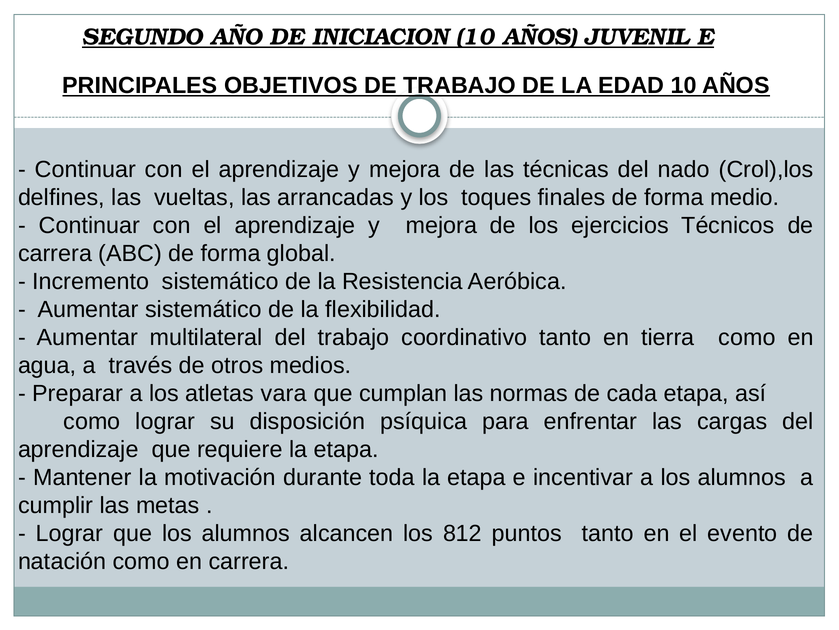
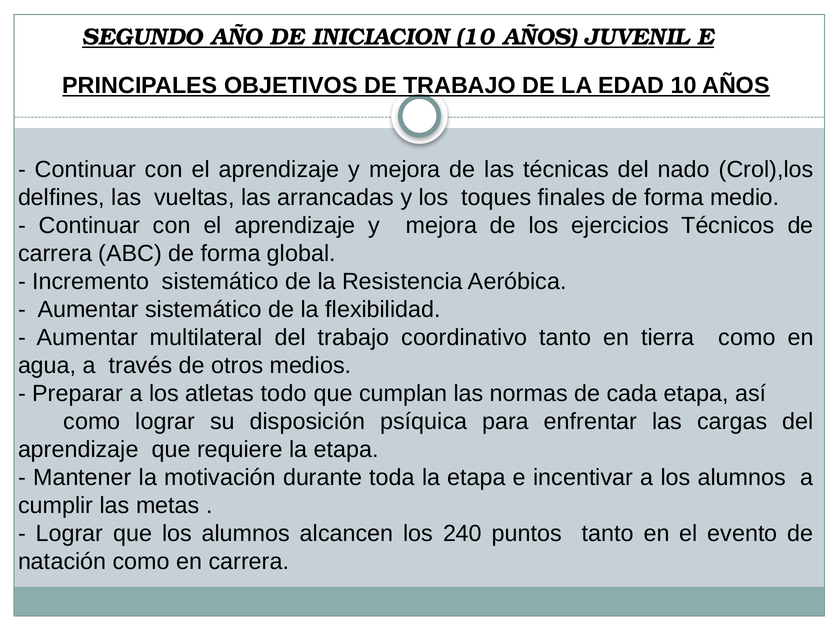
vara: vara -> todo (284, 393)
812: 812 -> 240 (462, 533)
